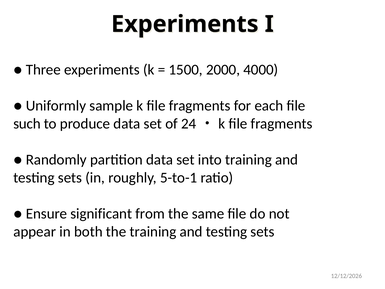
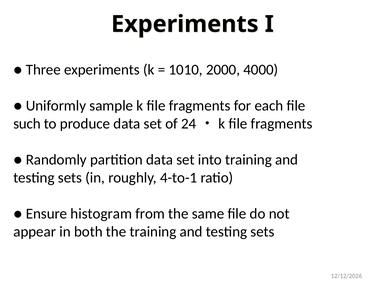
1500: 1500 -> 1010 (186, 70)
5-to-1: 5-to-1 -> 4-to-1 (179, 178)
significant: significant -> histogram (101, 213)
